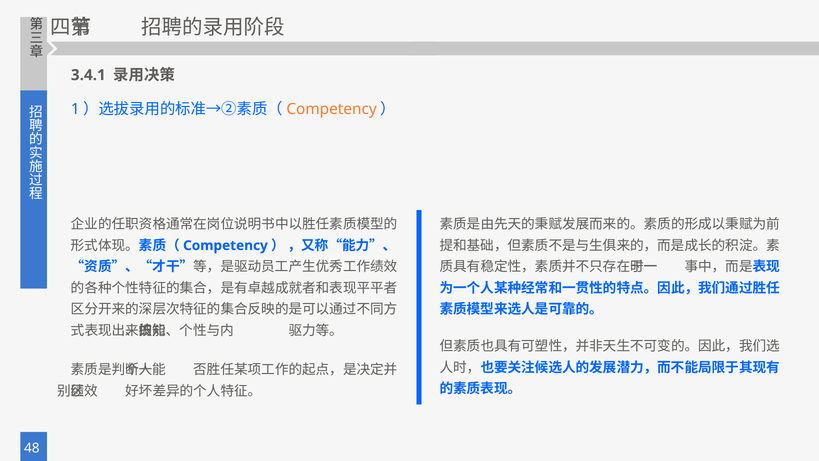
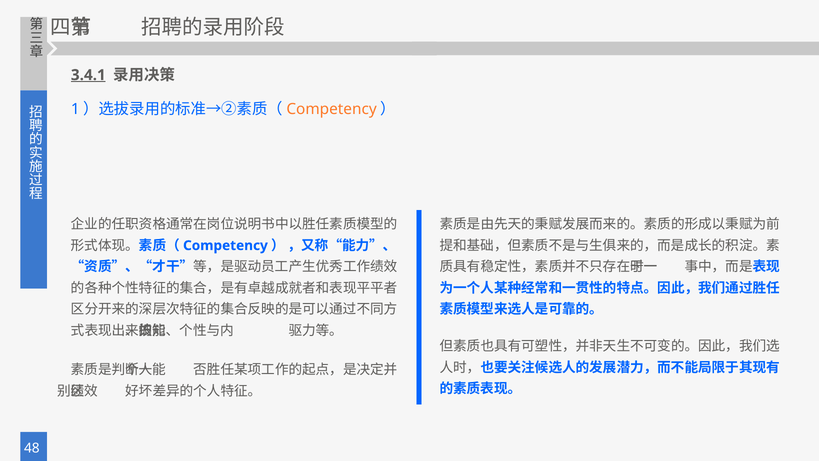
3.4.1 underline: none -> present (88, 75)
